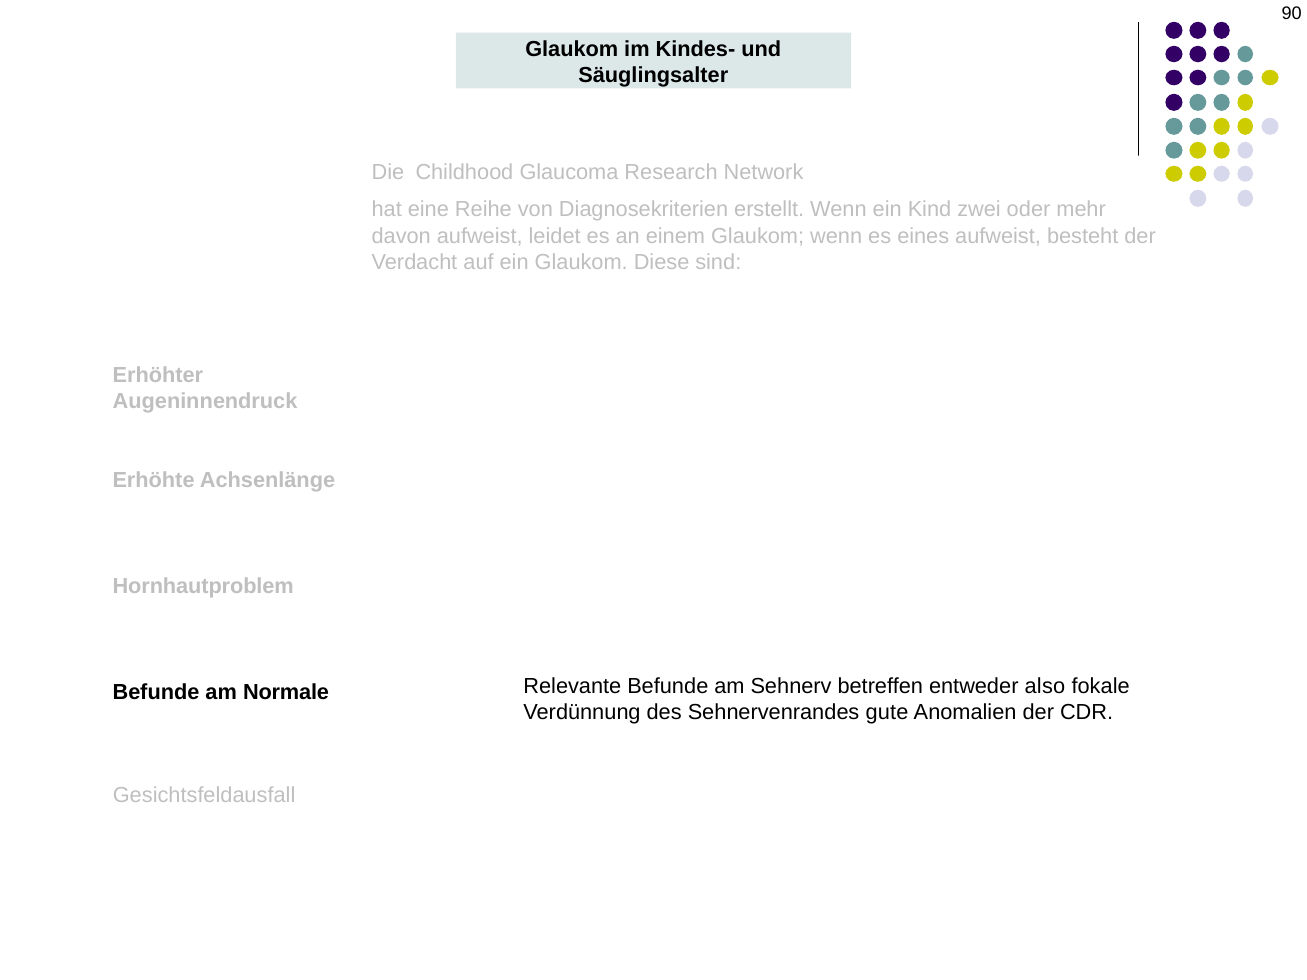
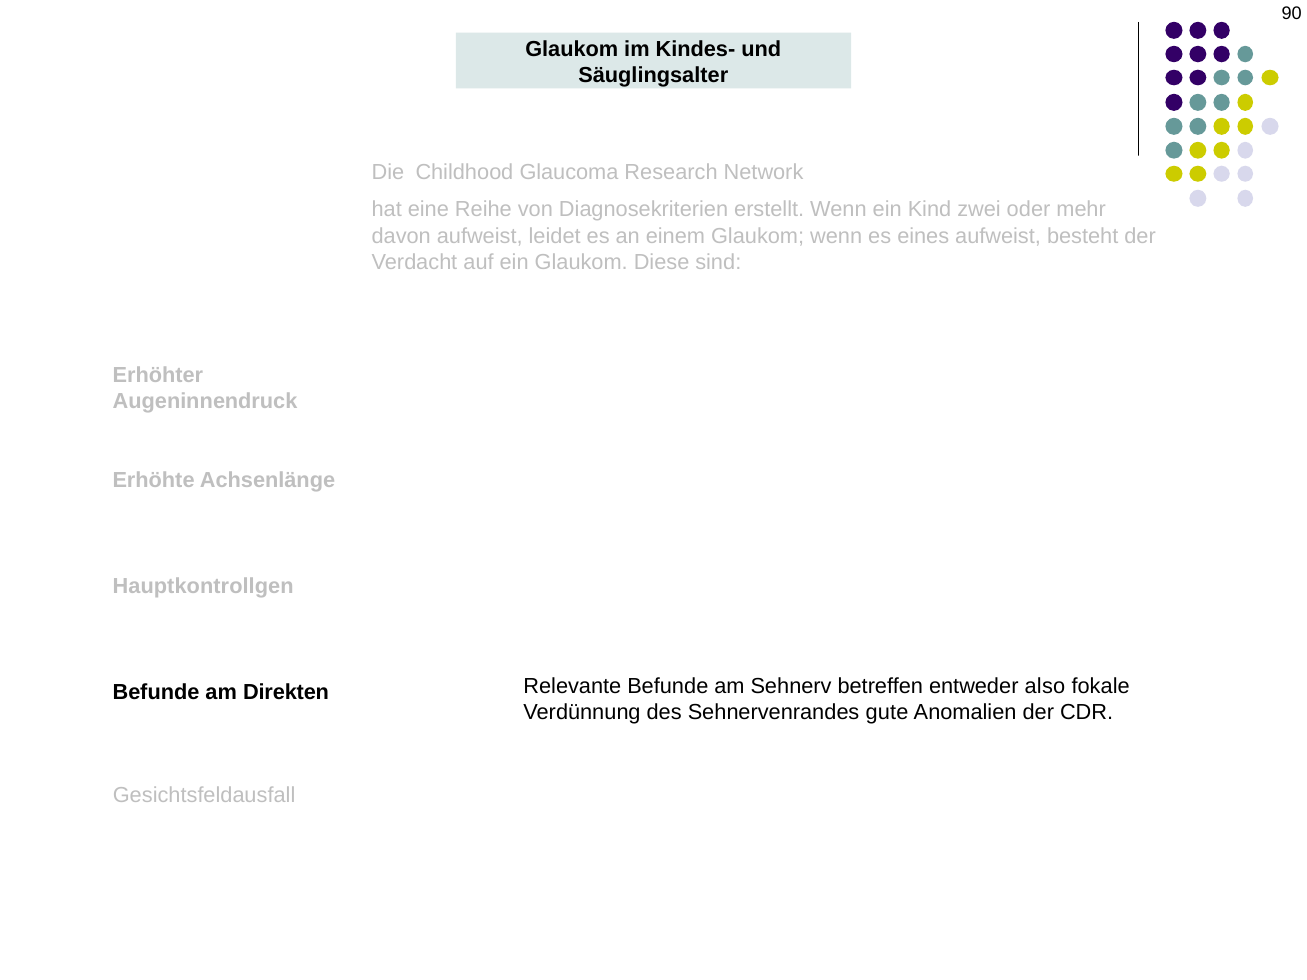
Hornhautproblem: Hornhautproblem -> Hauptkontrollgen (203, 587)
Normale: Normale -> Direkten (286, 693)
